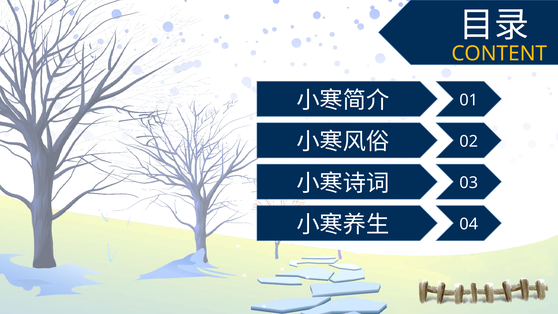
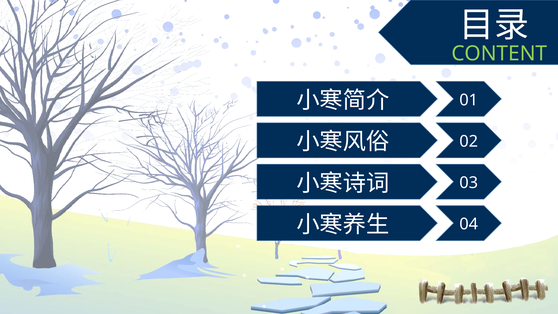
CONTENT colour: yellow -> light green (499, 53)
